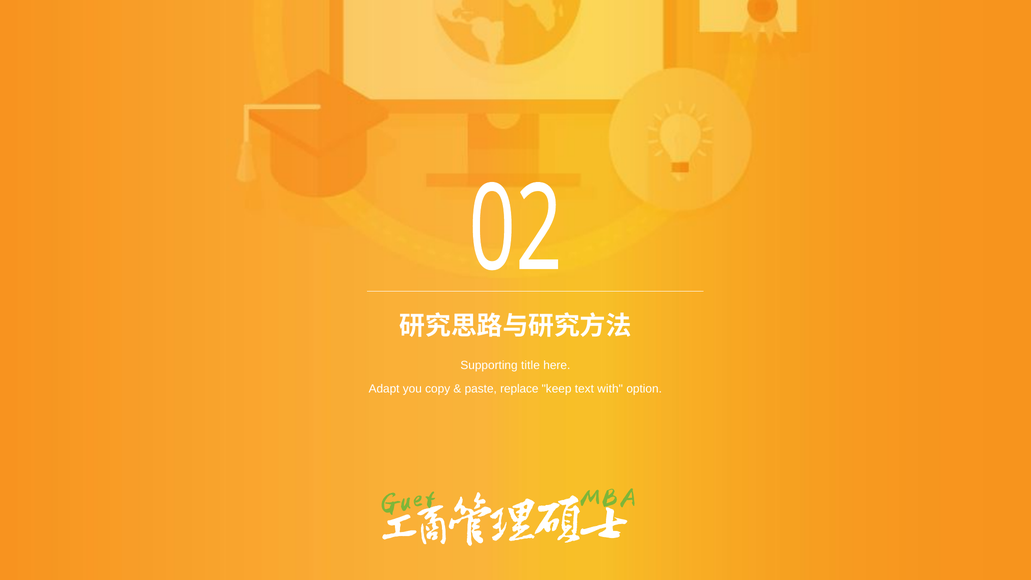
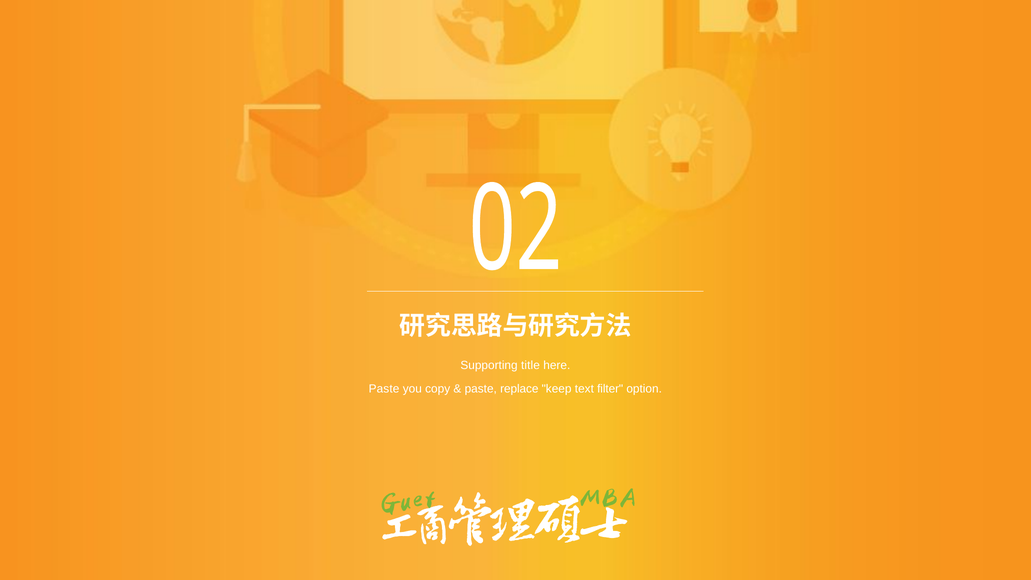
Adapt: Adapt -> Paste (384, 389)
with: with -> filter (610, 389)
